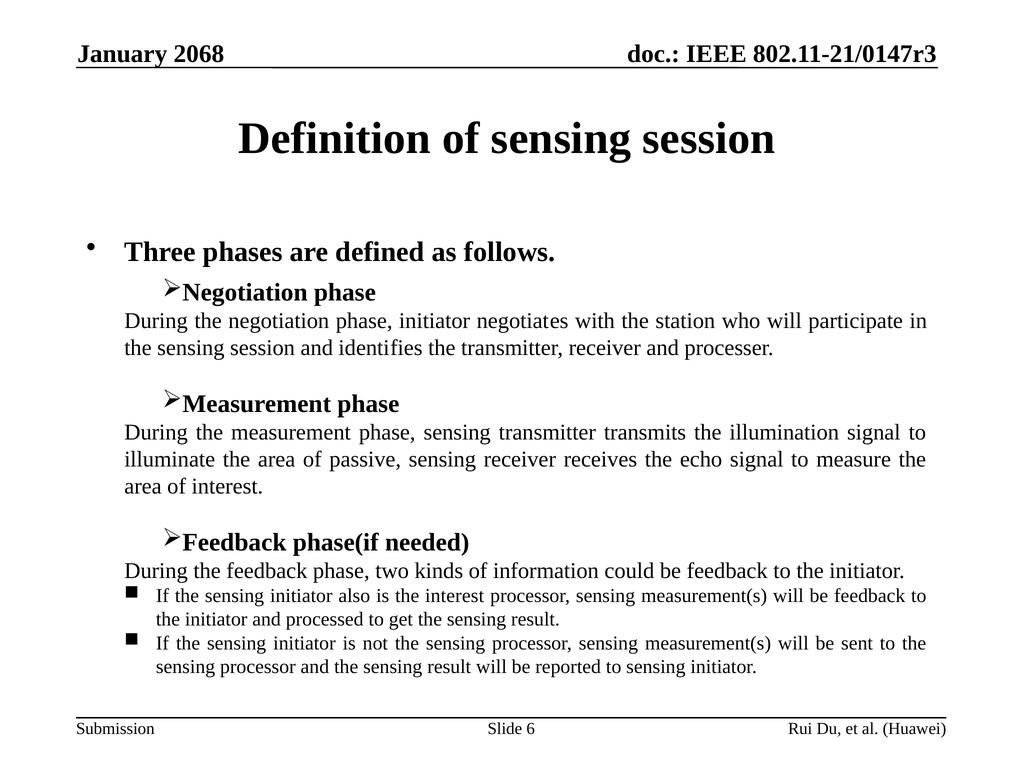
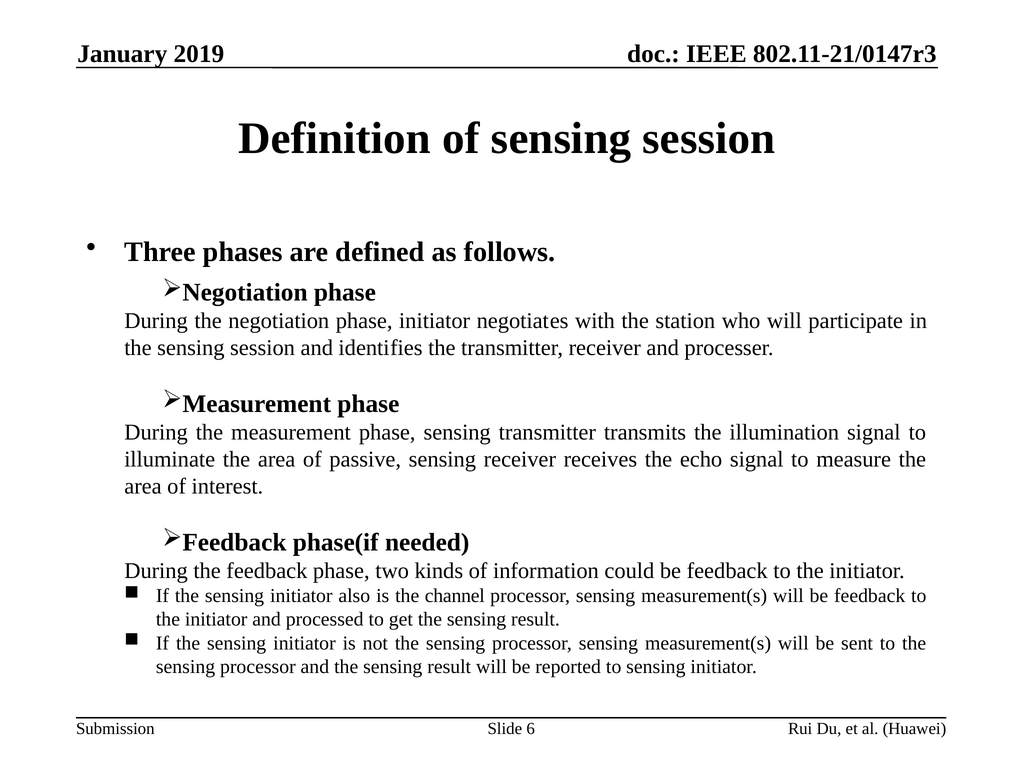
2068: 2068 -> 2019 (199, 54)
the interest: interest -> channel (455, 596)
